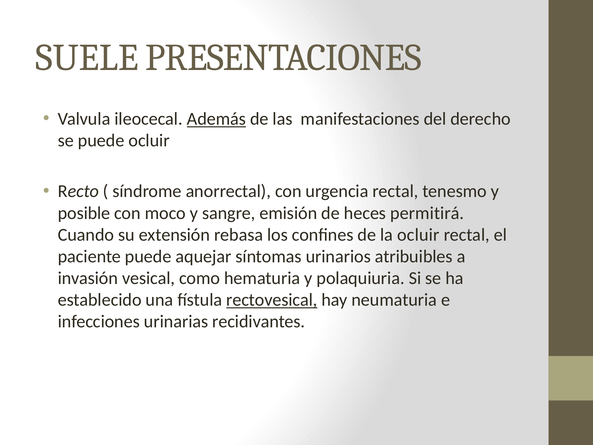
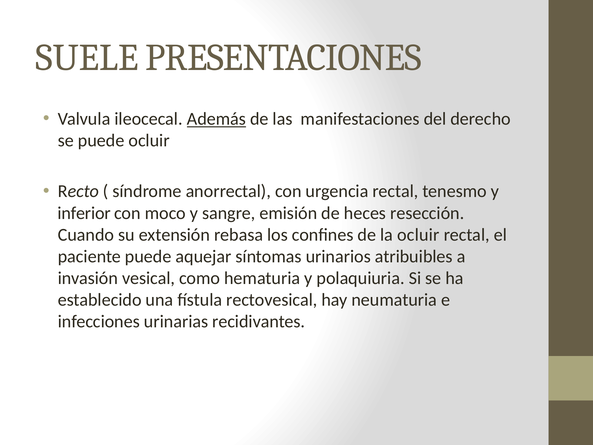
posible: posible -> inferior (84, 213)
permitirá: permitirá -> resección (427, 213)
rectovesical underline: present -> none (272, 300)
